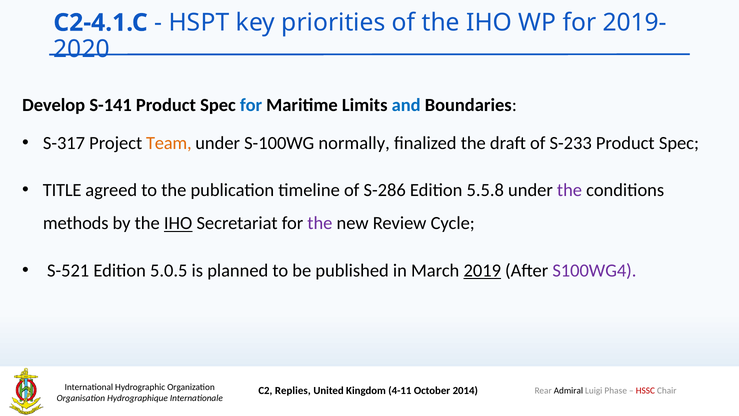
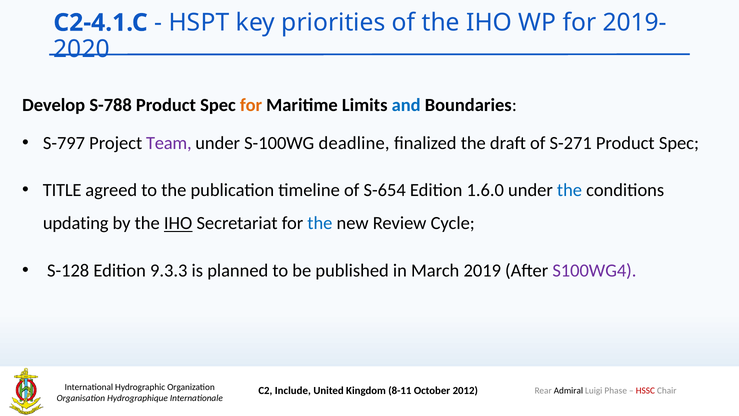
S-141: S-141 -> S-788 (111, 105)
for colour: blue -> orange (251, 105)
S-317: S-317 -> S-797 (64, 143)
Team colour: orange -> purple (169, 143)
normally: normally -> deadline (354, 143)
S-233: S-233 -> S-271 (571, 143)
S-286: S-286 -> S-654 (385, 190)
5.5.8: 5.5.8 -> 1.6.0 (485, 190)
the colour: purple -> blue (570, 190)
methods: methods -> updating (76, 223)
the colour: purple -> blue (320, 223)
S-521: S-521 -> S-128 (68, 270)
5.0.5: 5.0.5 -> 9.3.3 (169, 270)
2019 underline: present -> none (482, 270)
Replies: Replies -> Include (293, 390)
4-11: 4-11 -> 8-11 (400, 390)
2014: 2014 -> 2012 (465, 390)
